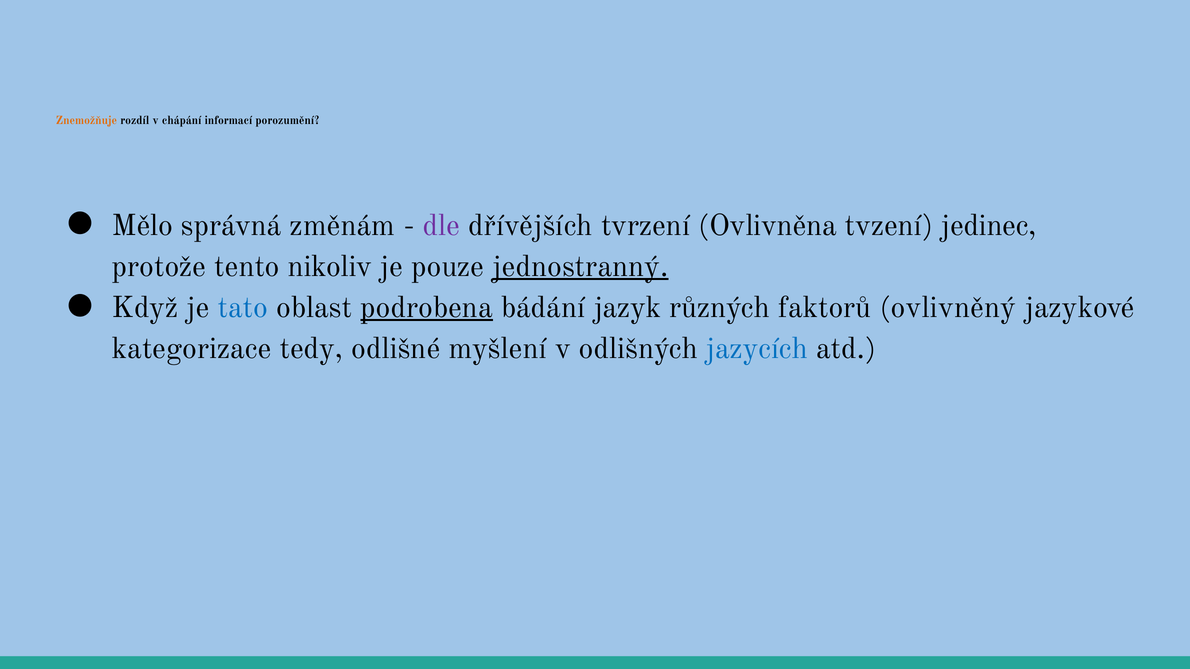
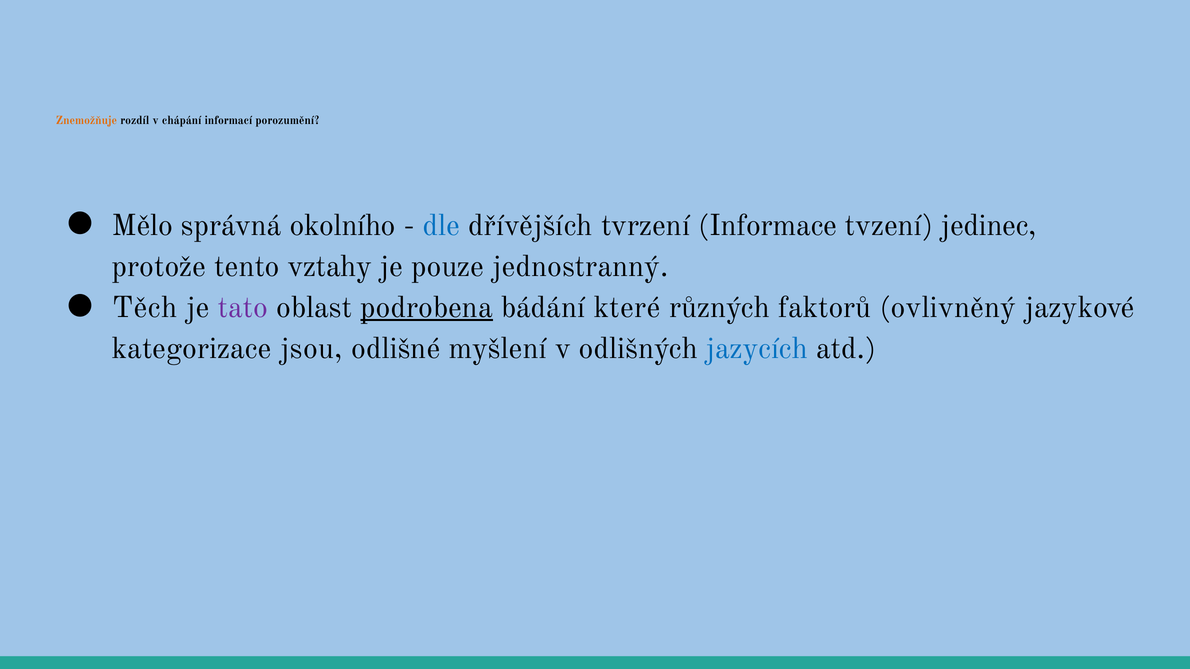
změnám: změnám -> okolního (343, 225)
dle colour: purple -> blue (441, 225)
Ovlivněna: Ovlivněna -> Informace (768, 225)
nikoliv: nikoliv -> vztahy (330, 266)
jednostranný underline: present -> none (580, 266)
Když: Když -> Těch (145, 308)
tato colour: blue -> purple (243, 308)
jazyk: jazyk -> které (627, 308)
tedy: tedy -> jsou (311, 349)
